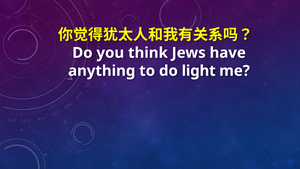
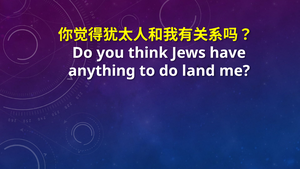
light: light -> land (198, 71)
